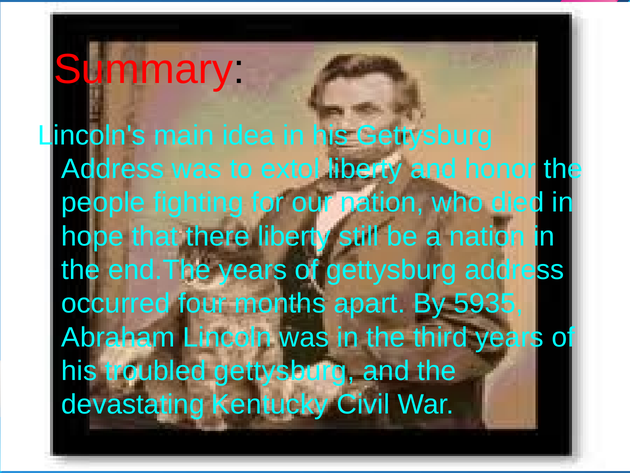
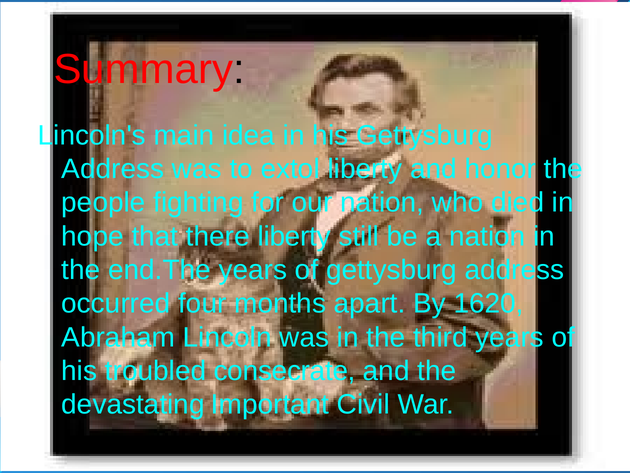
5935: 5935 -> 1620 (489, 303)
troubled gettysburg: gettysburg -> consecrate (285, 371)
Kentucky: Kentucky -> Important (270, 404)
